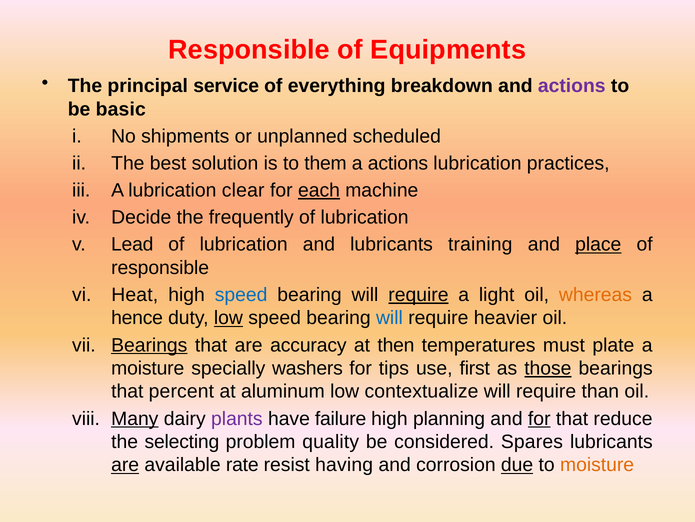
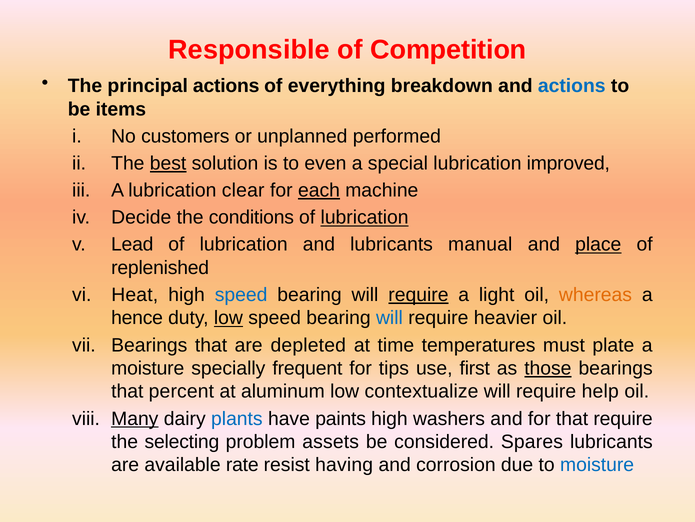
Equipments: Equipments -> Competition (448, 50)
principal service: service -> actions (226, 86)
actions colour: purple -> blue (572, 86)
basic: basic -> items (121, 109)
shipments: shipments -> customers (185, 136)
scheduled: scheduled -> performed (397, 136)
best underline: none -> present (168, 163)
them: them -> even (325, 163)
a actions: actions -> special (398, 163)
practices: practices -> improved (568, 163)
frequently: frequently -> conditions (251, 217)
lubrication underline: none -> present (365, 217)
training: training -> manual (480, 244)
responsible: responsible -> replenished (160, 267)
Bearings underline: present -> none (149, 345)
accuracy: accuracy -> depleted (308, 345)
then: then -> time (396, 345)
washers: washers -> frequent (307, 368)
than: than -> help (600, 391)
plants colour: purple -> blue (237, 418)
failure: failure -> paints (341, 418)
planning: planning -> washers (449, 418)
for underline: present -> none (539, 418)
that reduce: reduce -> require (623, 418)
quality: quality -> assets (331, 441)
are underline: present -> none (125, 464)
due underline: present -> none (517, 464)
moisture colour: orange -> blue (597, 464)
